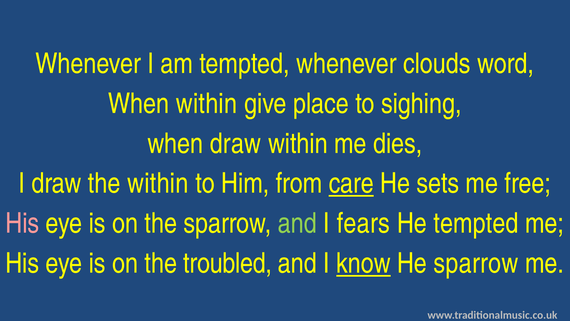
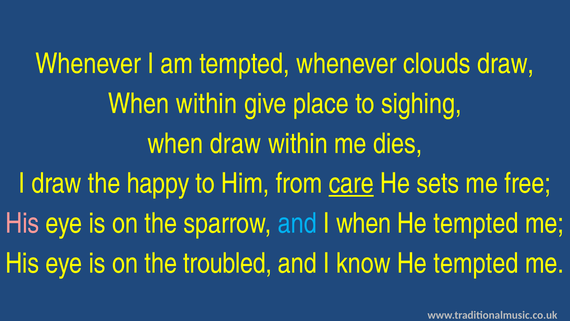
clouds word: word -> draw (506, 64)
the within: within -> happy (158, 183)
and colour: light green -> light blue (297, 223)
I fears: fears -> when (364, 223)
know underline: present -> none (363, 263)
sparrow: sparrow -> tempted (476, 263)
